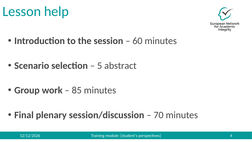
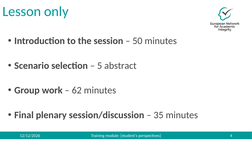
help: help -> only (56, 11)
60: 60 -> 50 (137, 41)
85: 85 -> 62 (77, 90)
70: 70 -> 35 (159, 115)
